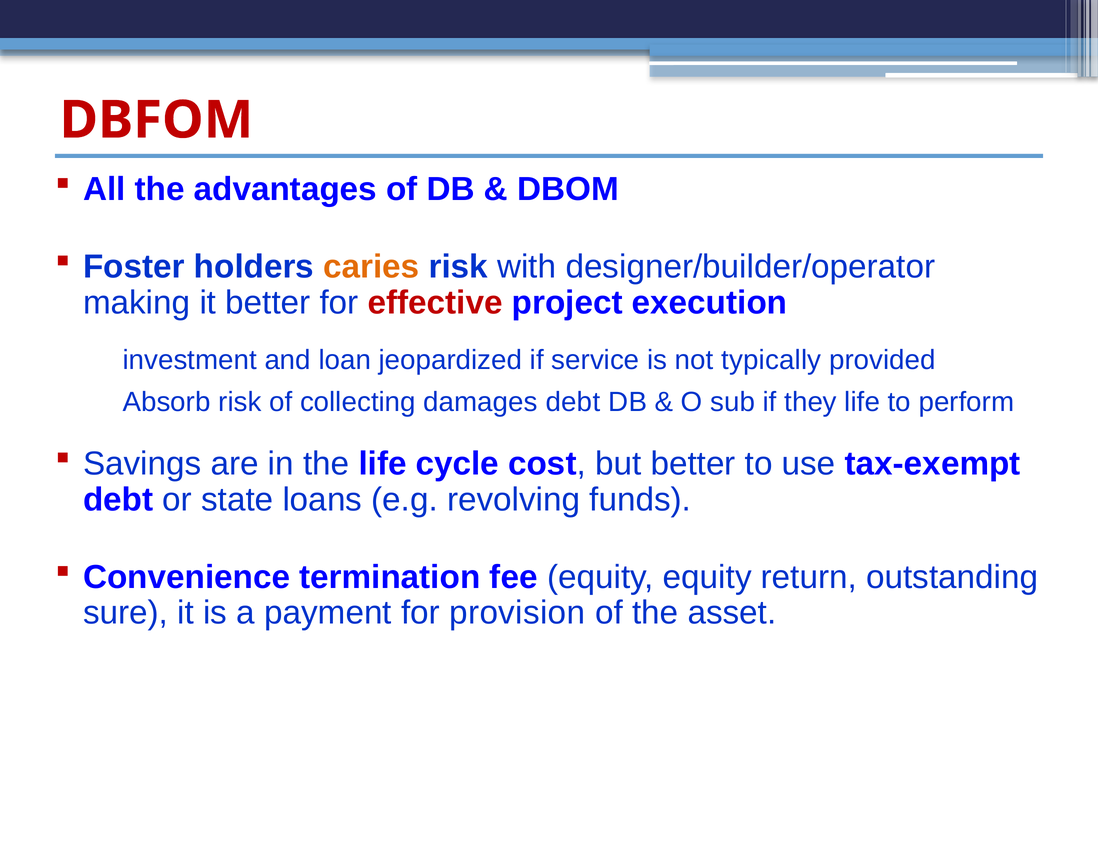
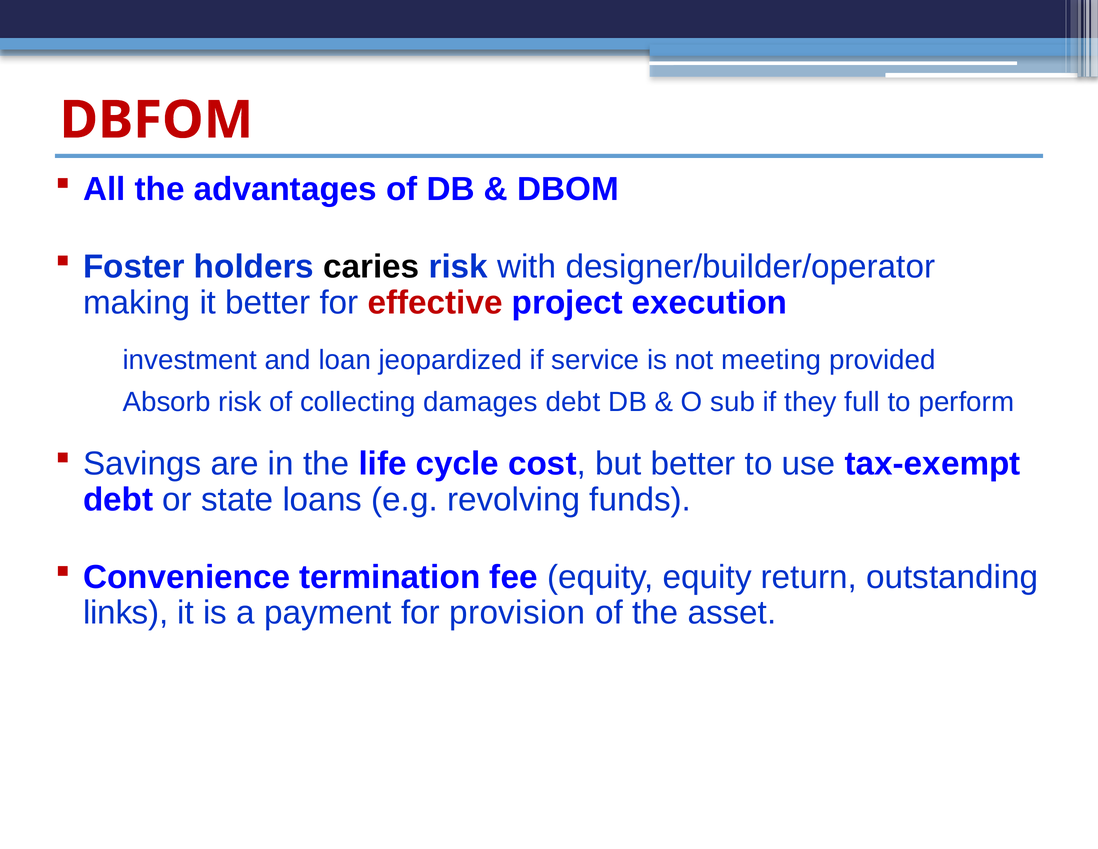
caries colour: orange -> black (371, 267)
typically: typically -> meeting (771, 360)
they life: life -> full (862, 402)
sure: sure -> links (126, 613)
